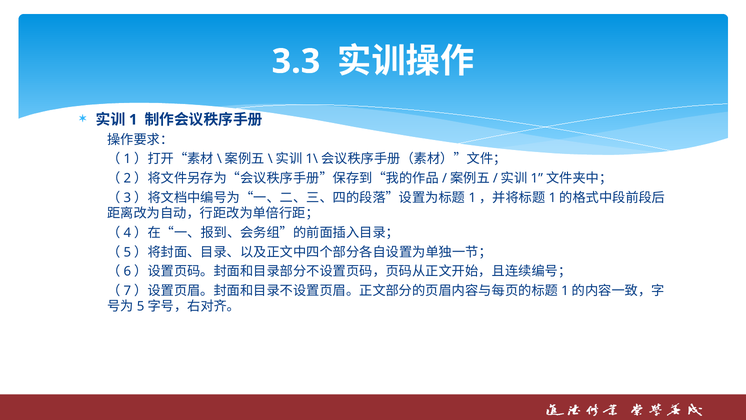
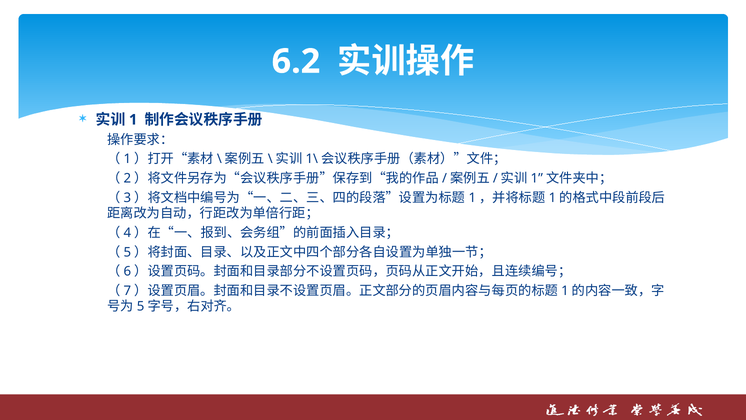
3.3: 3.3 -> 6.2 (296, 61)
